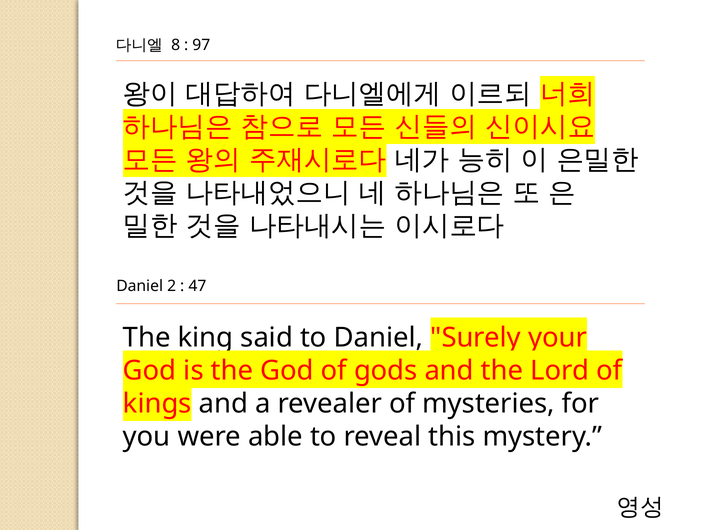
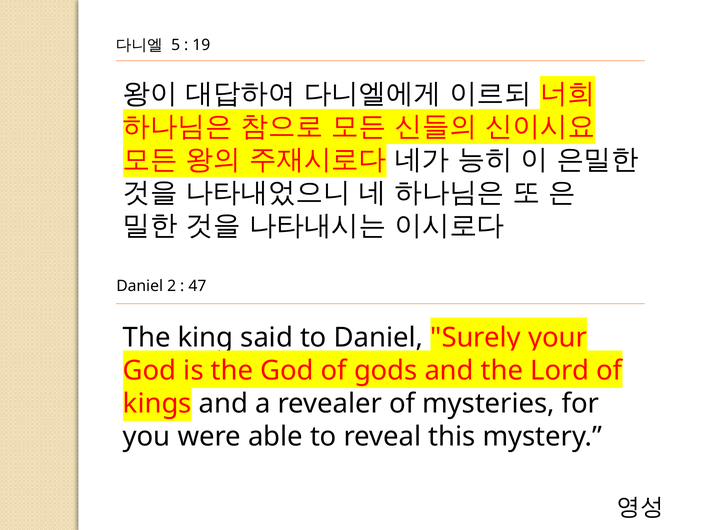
8: 8 -> 5 (176, 45)
97: 97 -> 19 (201, 45)
